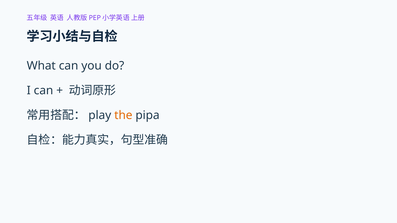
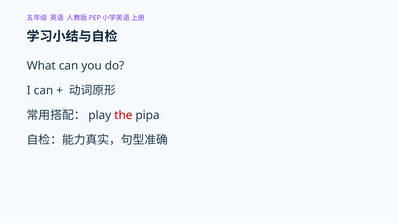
the colour: orange -> red (123, 115)
